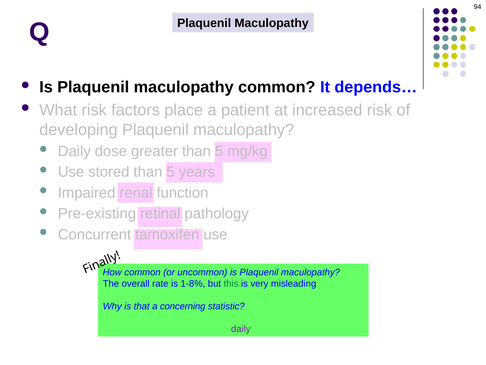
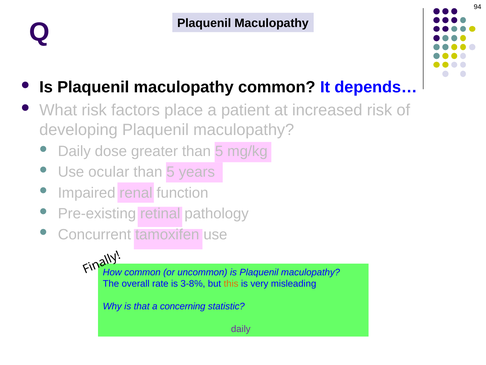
stored: stored -> ocular (109, 172)
1-8%: 1-8% -> 3-8% (193, 283)
this colour: green -> orange (231, 283)
